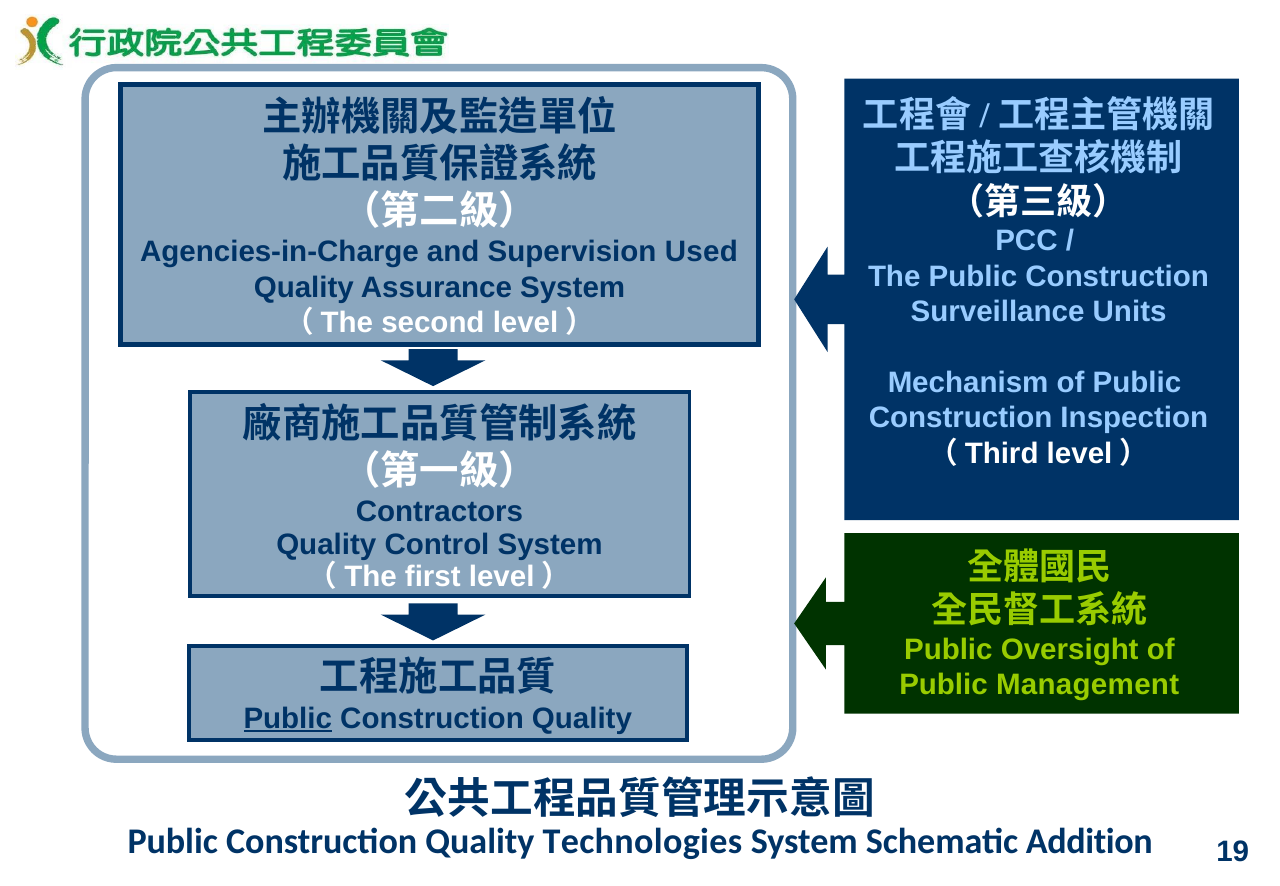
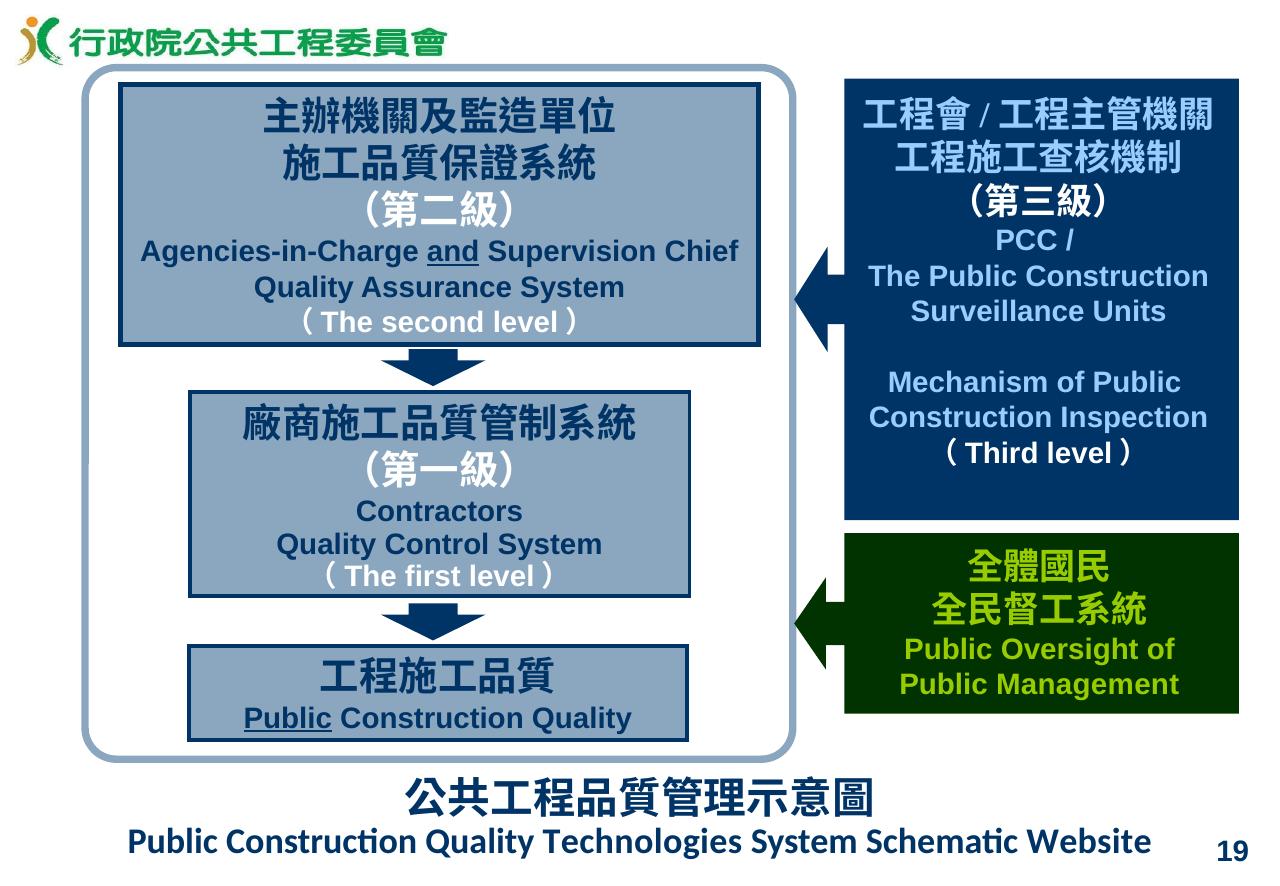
and underline: none -> present (453, 252)
Used: Used -> Chief (702, 252)
Addition: Addition -> Website (1089, 842)
